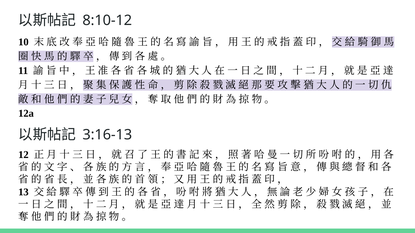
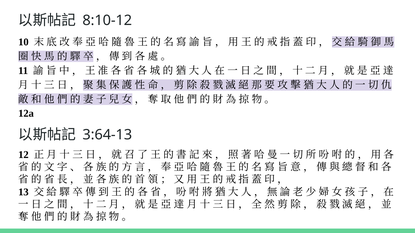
3:16-13: 3:16-13 -> 3:64-13 (107, 135)
